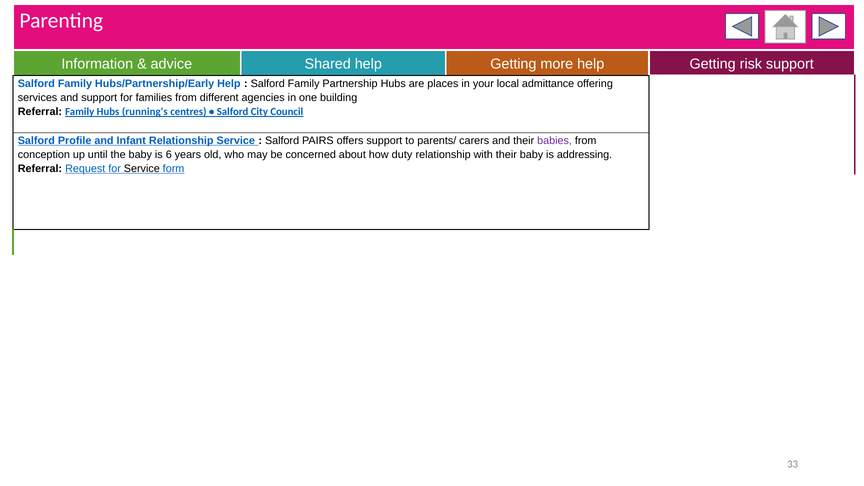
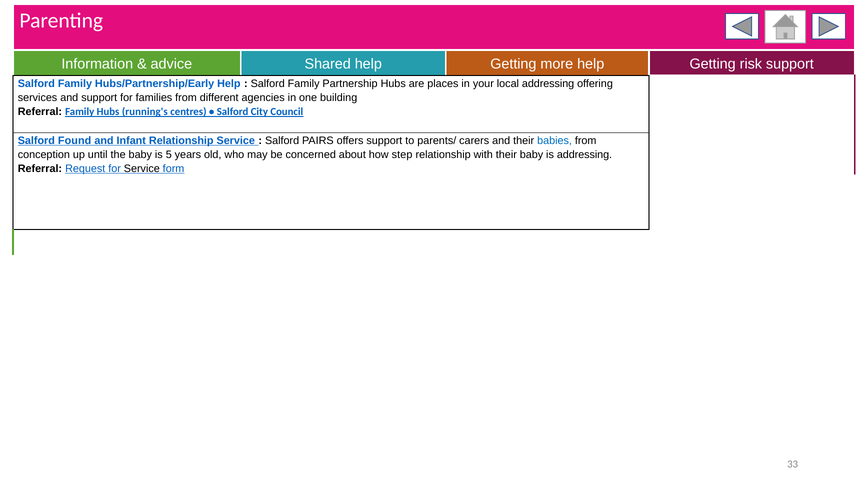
local admittance: admittance -> addressing (548, 84)
Profile: Profile -> Found (75, 141)
babies colour: purple -> blue (555, 141)
6: 6 -> 5 (169, 155)
duty: duty -> step (402, 155)
